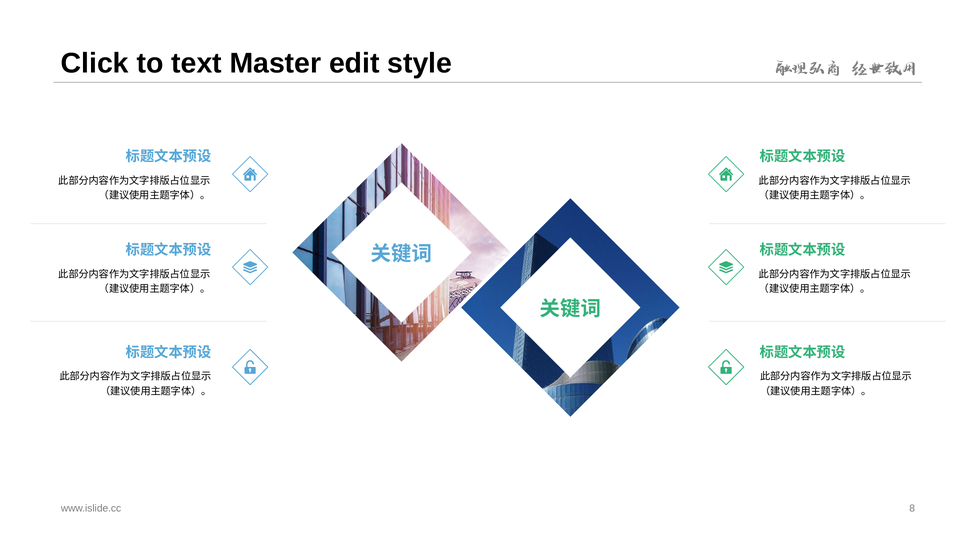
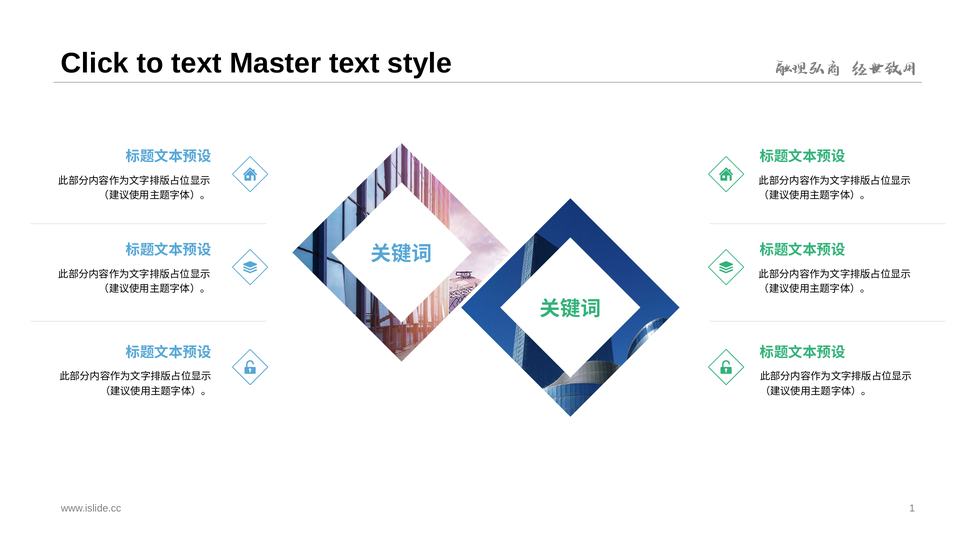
Master edit: edit -> text (354, 63)
8: 8 -> 1 (912, 509)
